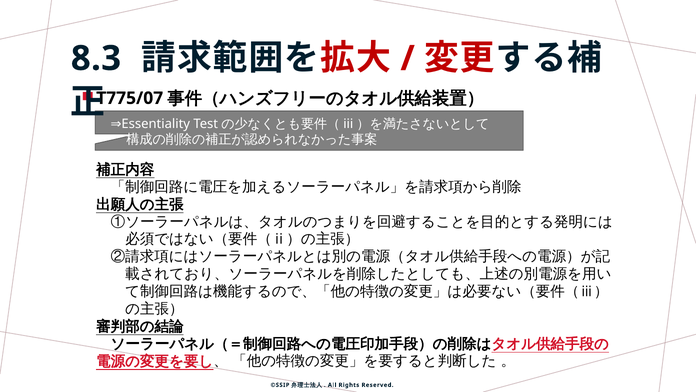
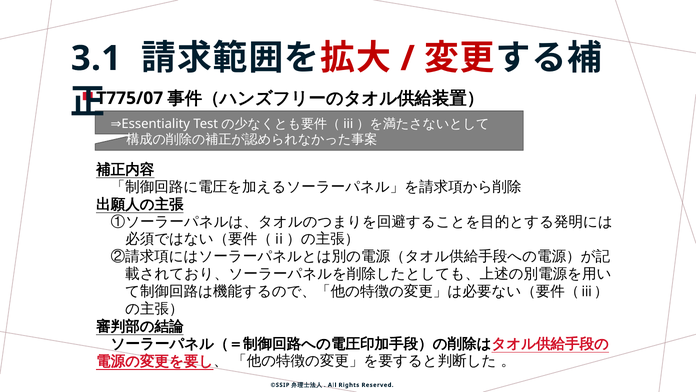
8.3: 8.3 -> 3.1 (96, 58)
